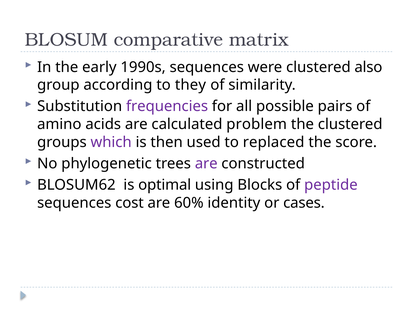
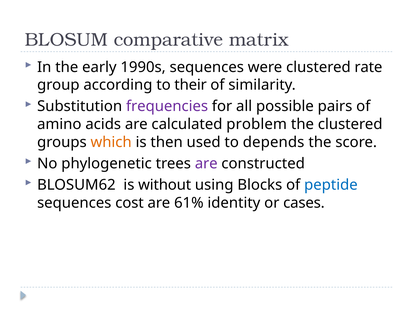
also: also -> rate (368, 67)
they: they -> their (191, 85)
which colour: purple -> orange (111, 142)
replaced: replaced -> depends (274, 142)
optimal: optimal -> without (165, 185)
peptide colour: purple -> blue (331, 185)
60%: 60% -> 61% (189, 203)
